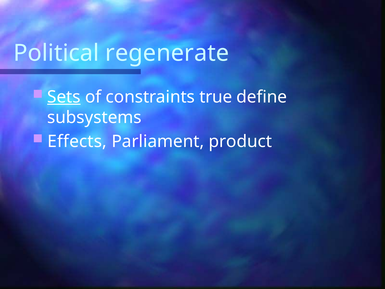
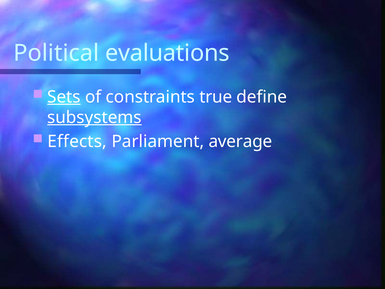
regenerate: regenerate -> evaluations (167, 53)
subsystems underline: none -> present (94, 117)
product: product -> average (240, 141)
